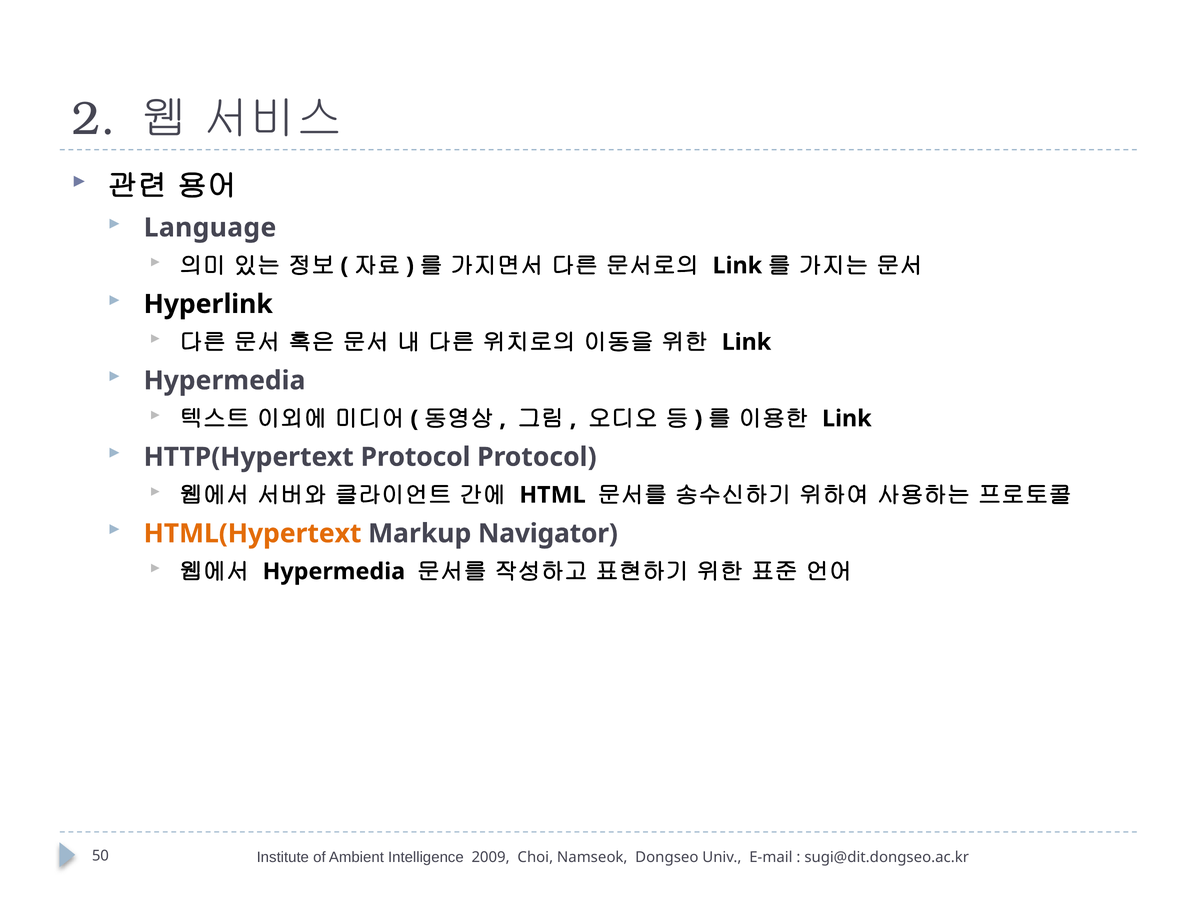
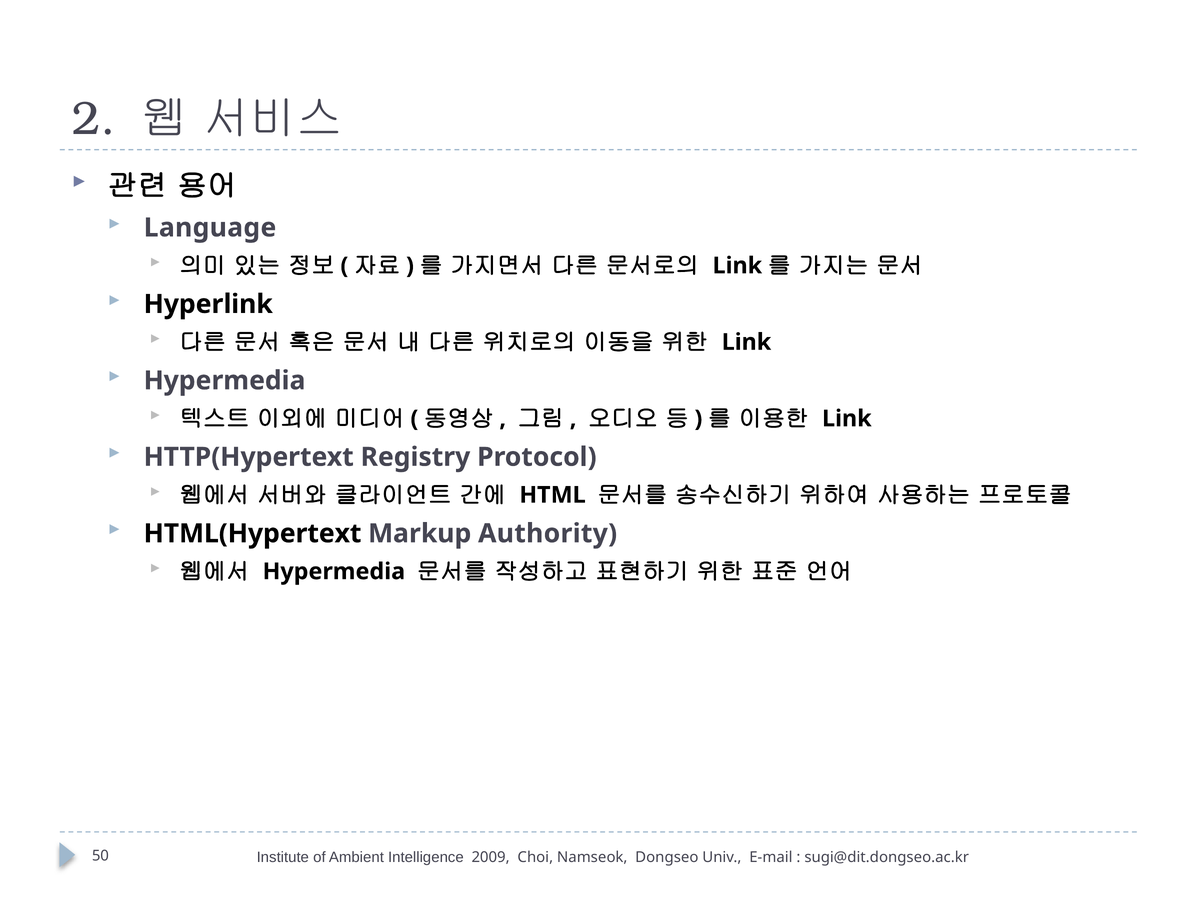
HTTP(Hypertext Protocol: Protocol -> Registry (415, 457)
HTML(Hypertext colour: orange -> black (252, 533)
Navigator: Navigator -> Authority (548, 533)
